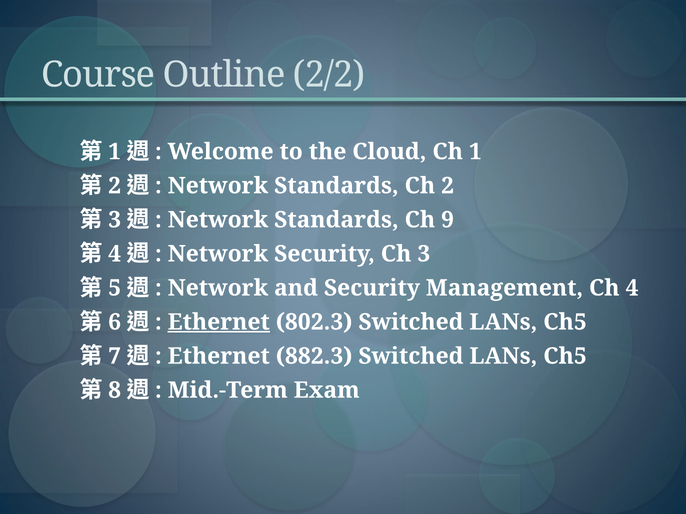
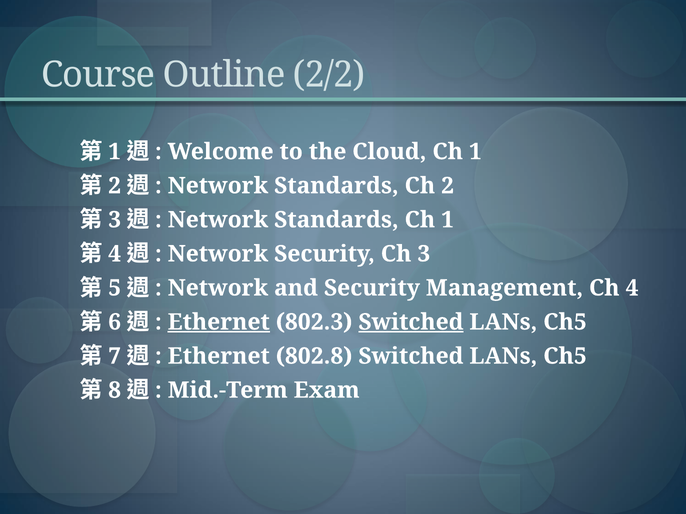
Standards Ch 9: 9 -> 1 (448, 220)
Switched underline: none -> present (411, 322)
882.3: 882.3 -> 802.8 (314, 356)
